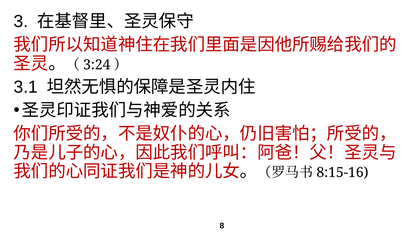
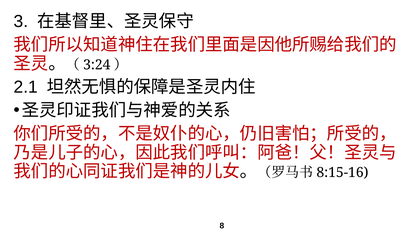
3.1: 3.1 -> 2.1 (26, 87)
